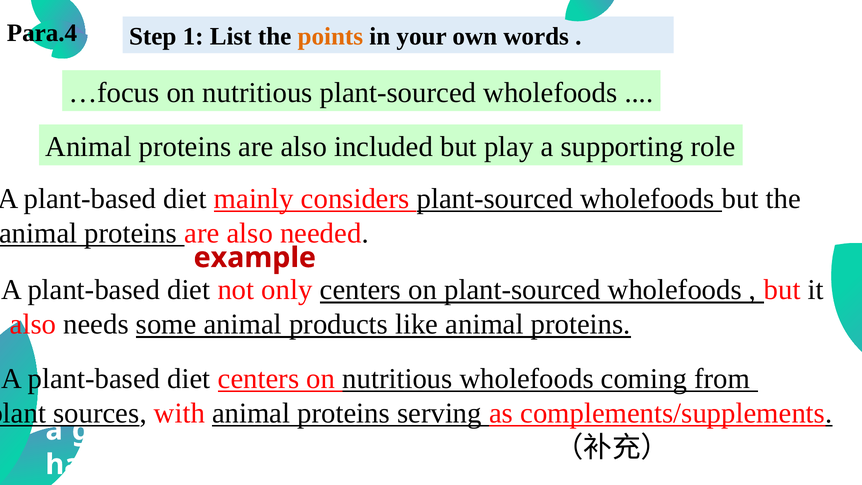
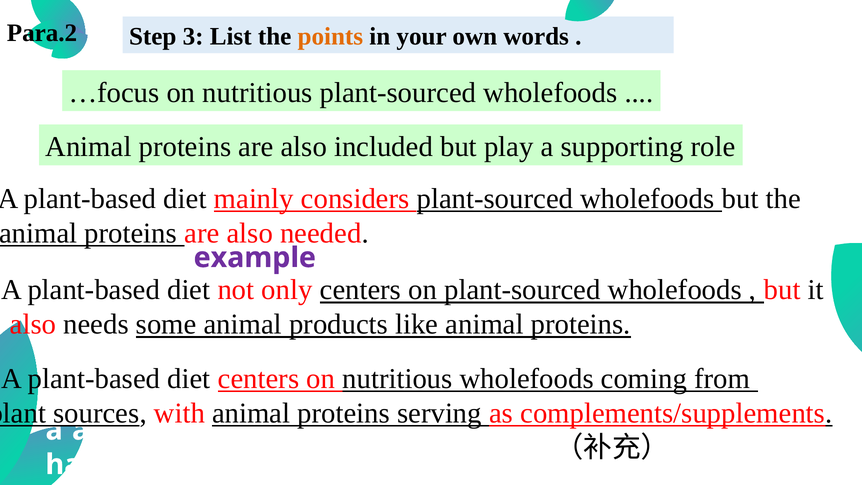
Para.4: Para.4 -> Para.2 (42, 33)
Step 1: 1 -> 3 (193, 37)
example colour: red -> purple (255, 258)
a grains: grains -> adults (120, 430)
